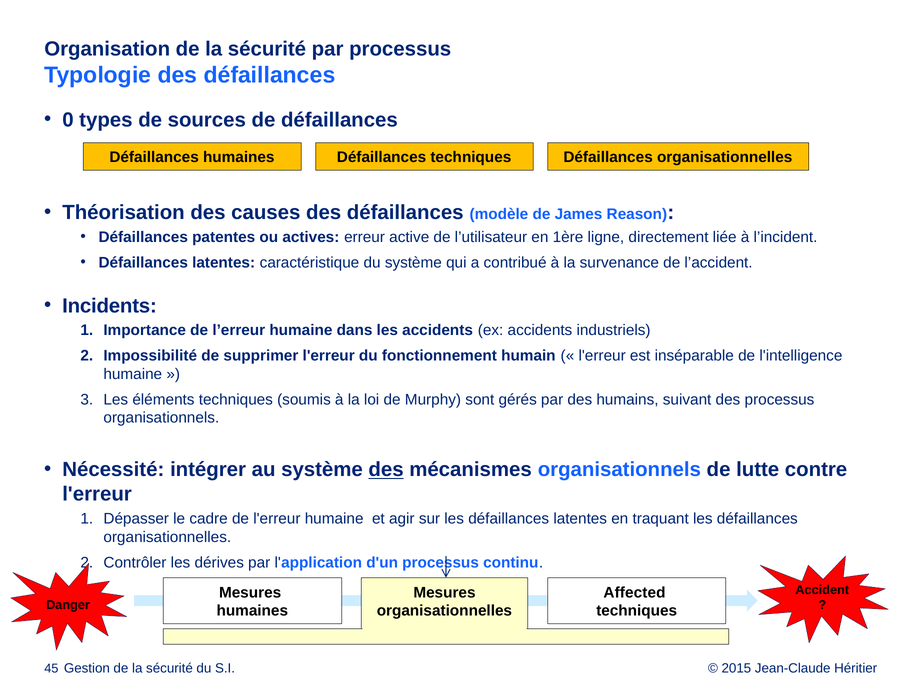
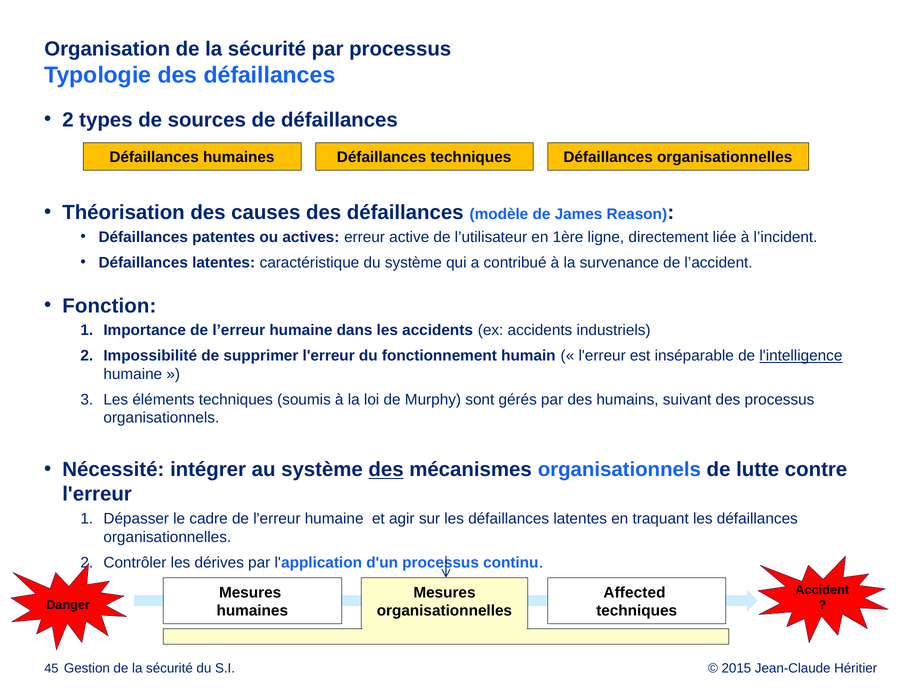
0: 0 -> 2 (68, 120)
Incidents: Incidents -> Fonction (109, 306)
l'intelligence underline: none -> present (801, 356)
